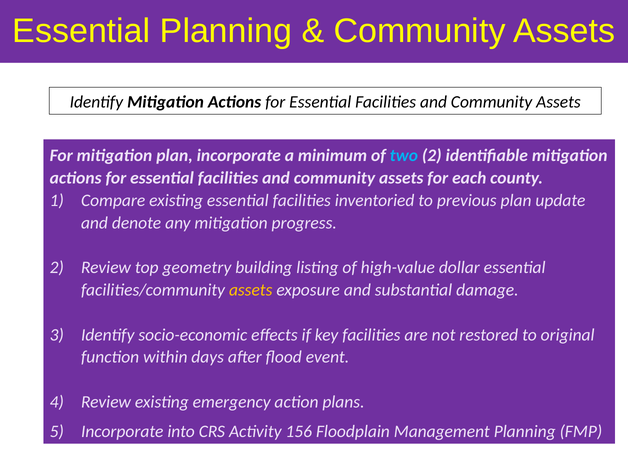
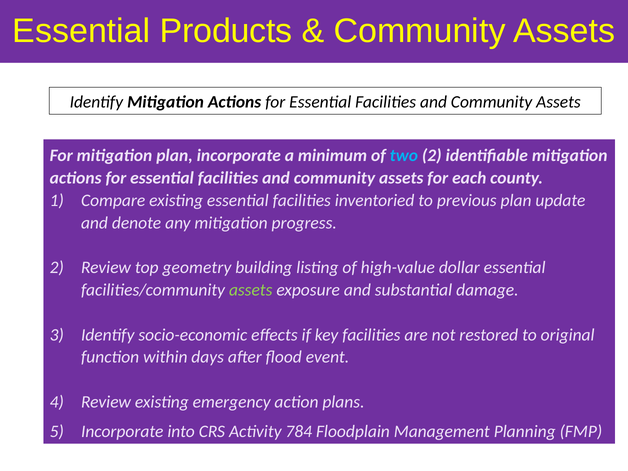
Essential Planning: Planning -> Products (226, 31)
assets colour: yellow -> light green (251, 290)
156: 156 -> 784 (299, 431)
